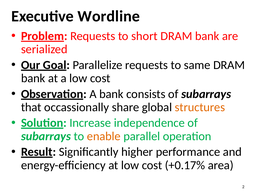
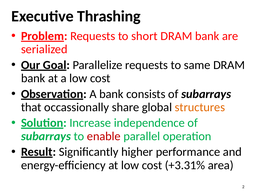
Wordline: Wordline -> Thrashing (109, 16)
enable colour: orange -> red (104, 136)
+0.17%: +0.17% -> +3.31% (185, 165)
